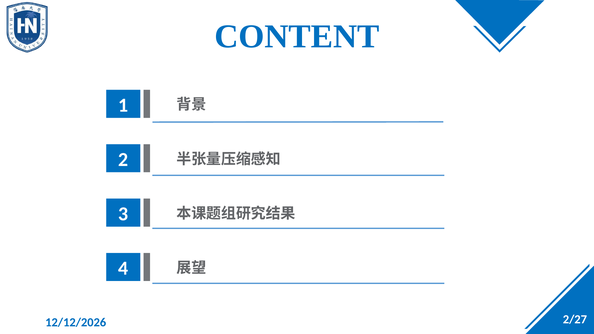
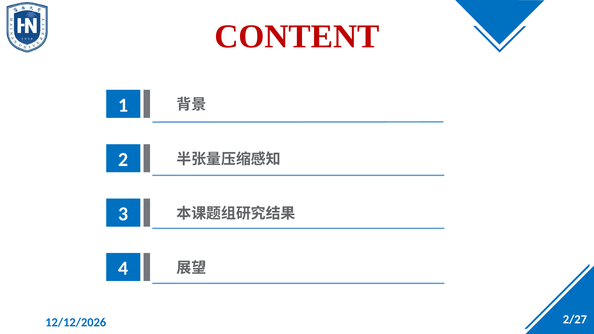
CONTENT colour: blue -> red (297, 37)
